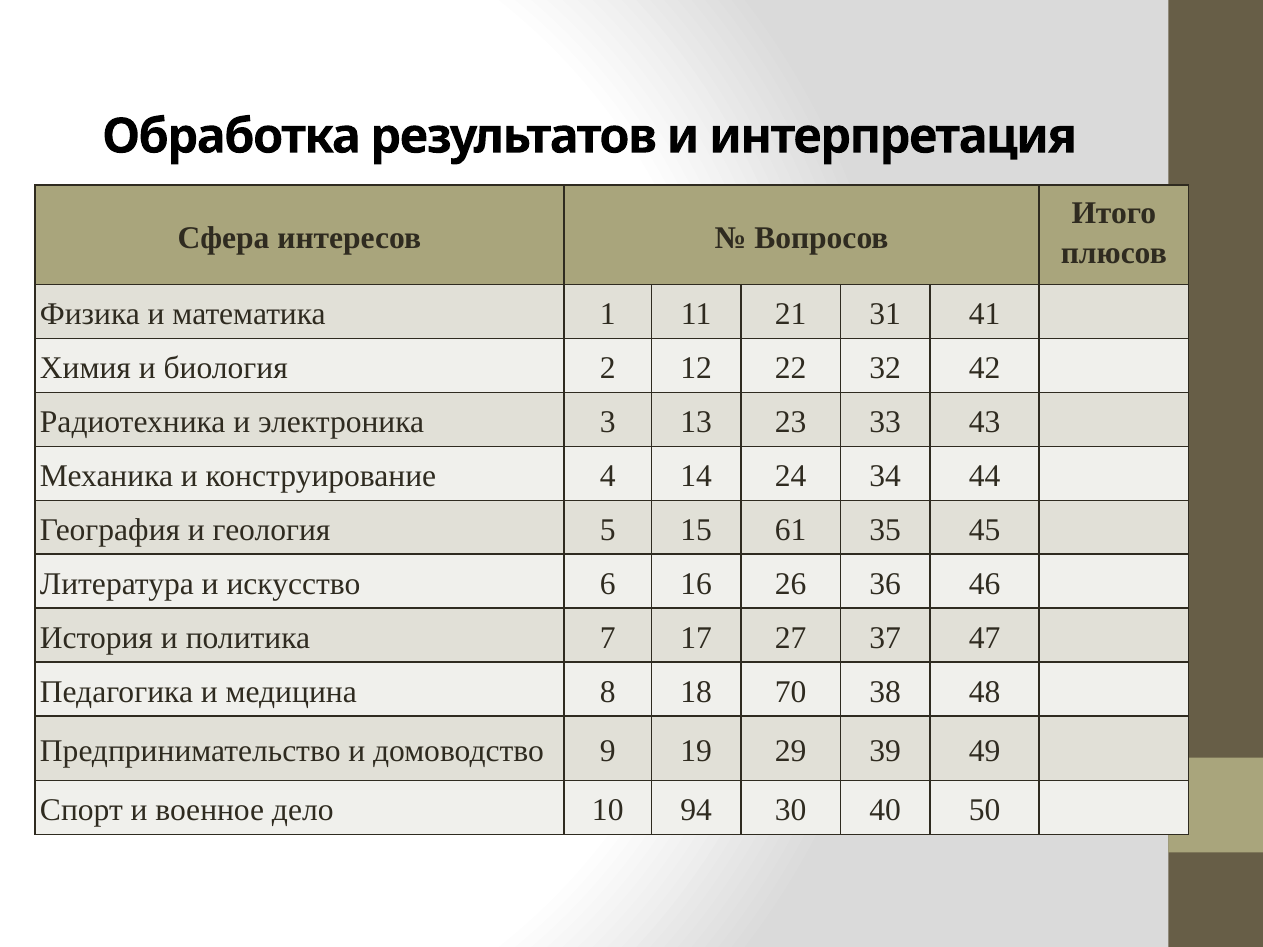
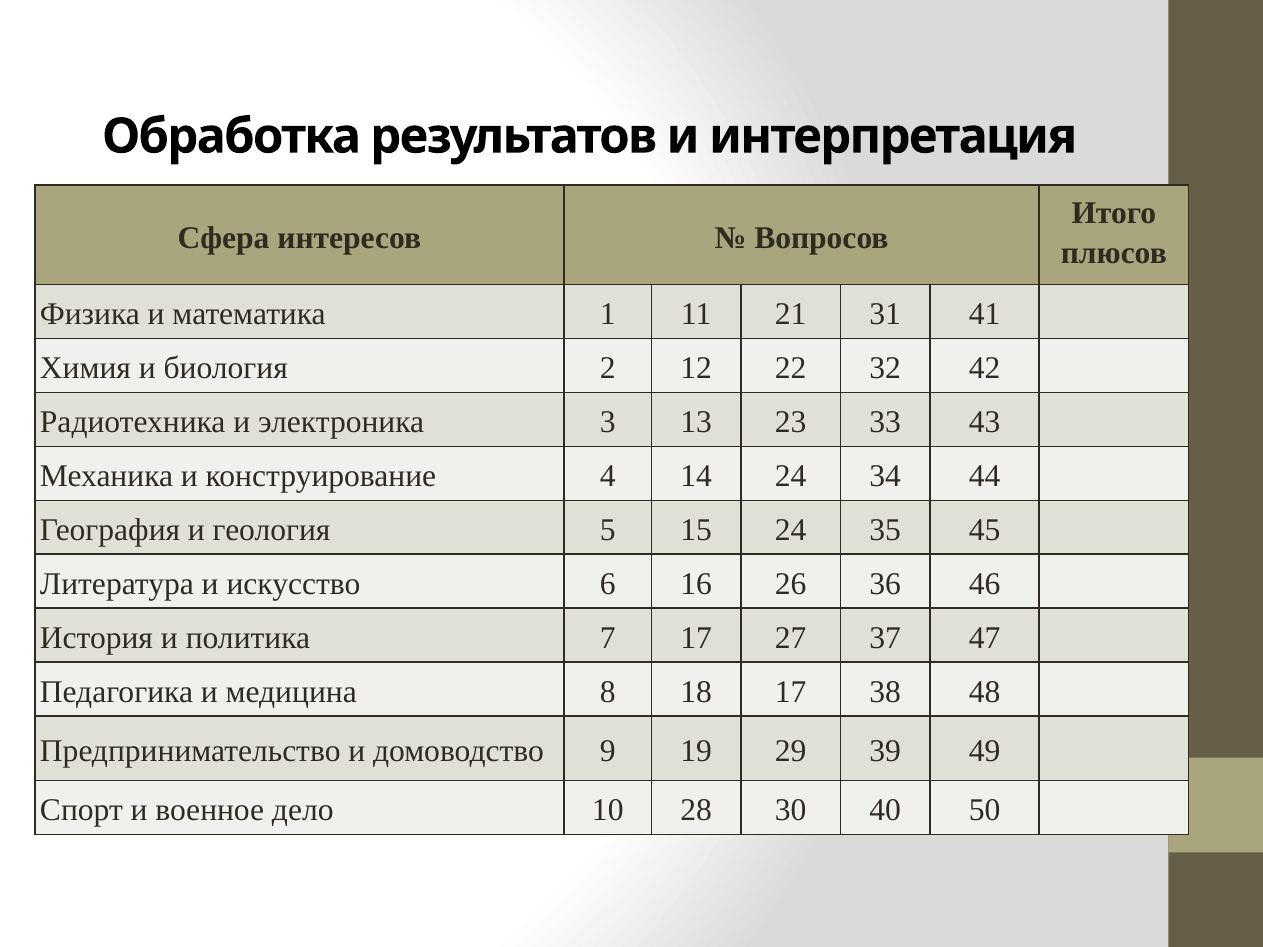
15 61: 61 -> 24 (791, 530)
18 70: 70 -> 17 (791, 692)
94: 94 -> 28 (696, 811)
